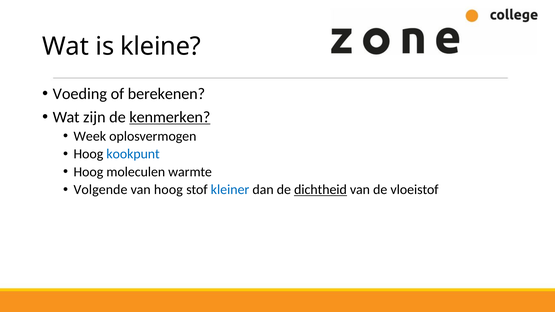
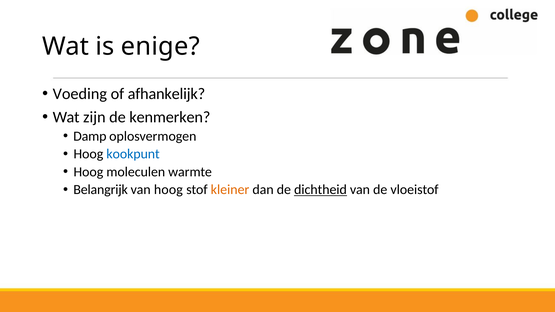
kleine: kleine -> enige (160, 47)
berekenen: berekenen -> afhankelijk (166, 94)
kenmerken underline: present -> none (170, 117)
Week: Week -> Damp (90, 136)
Volgende: Volgende -> Belangrijk (101, 190)
kleiner colour: blue -> orange (230, 190)
